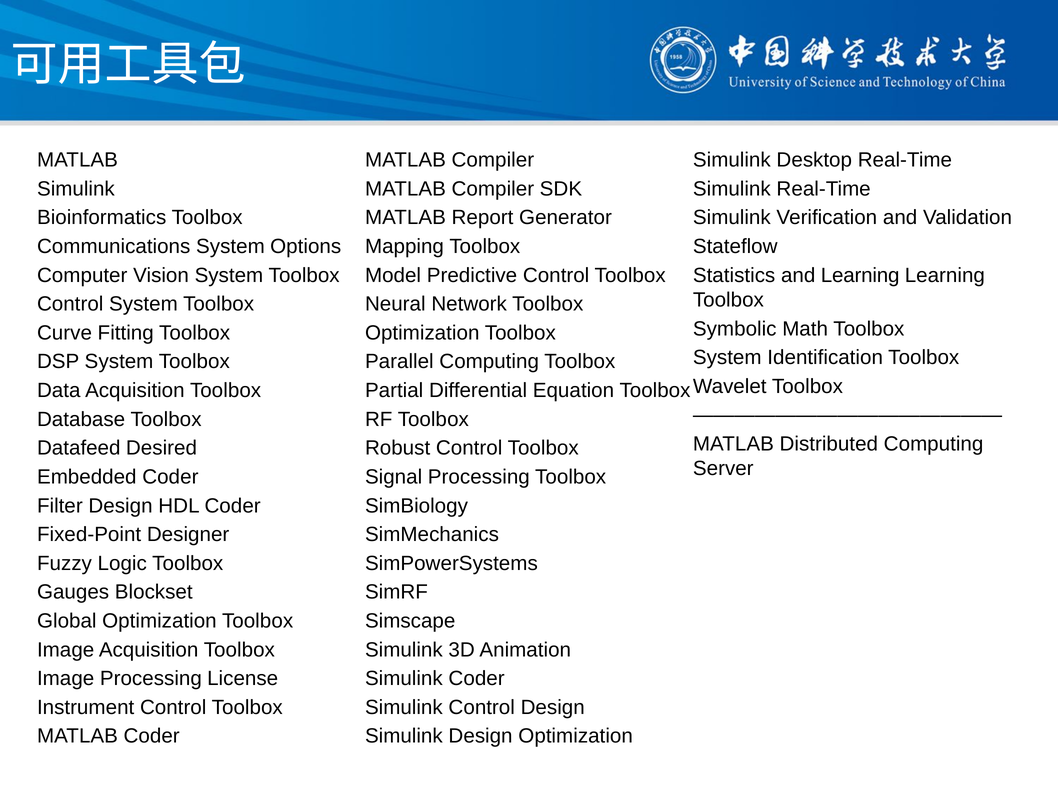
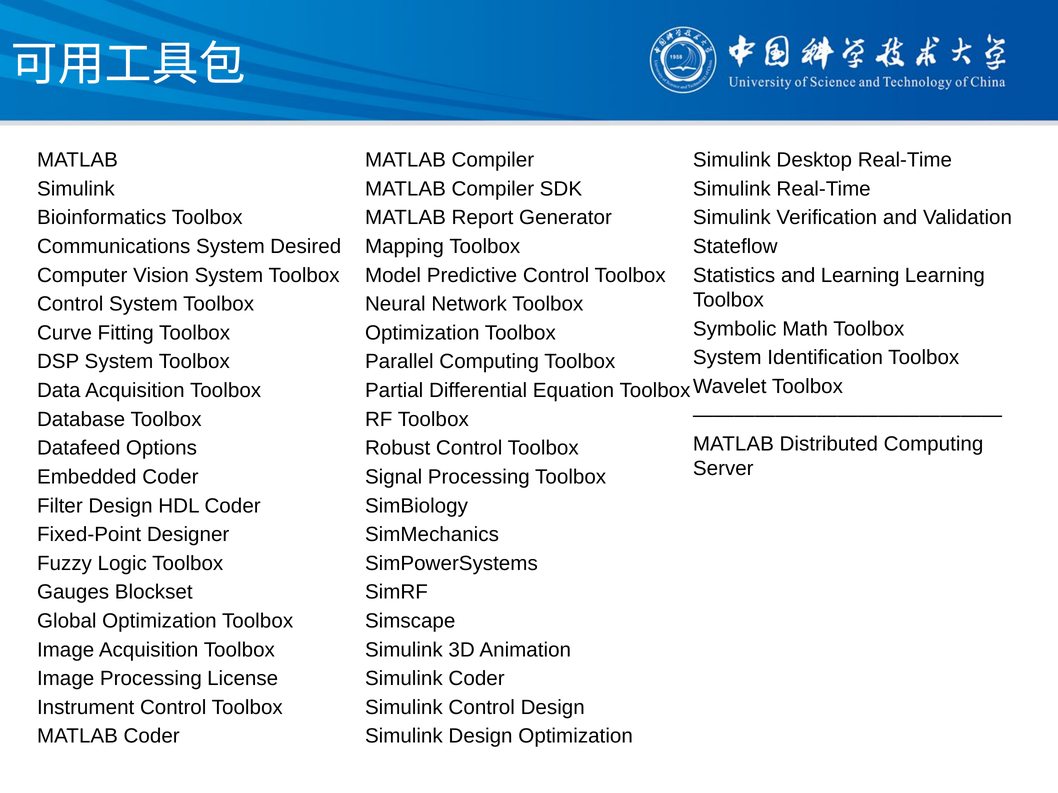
Options: Options -> Desired (306, 247)
Desired: Desired -> Options (161, 448)
